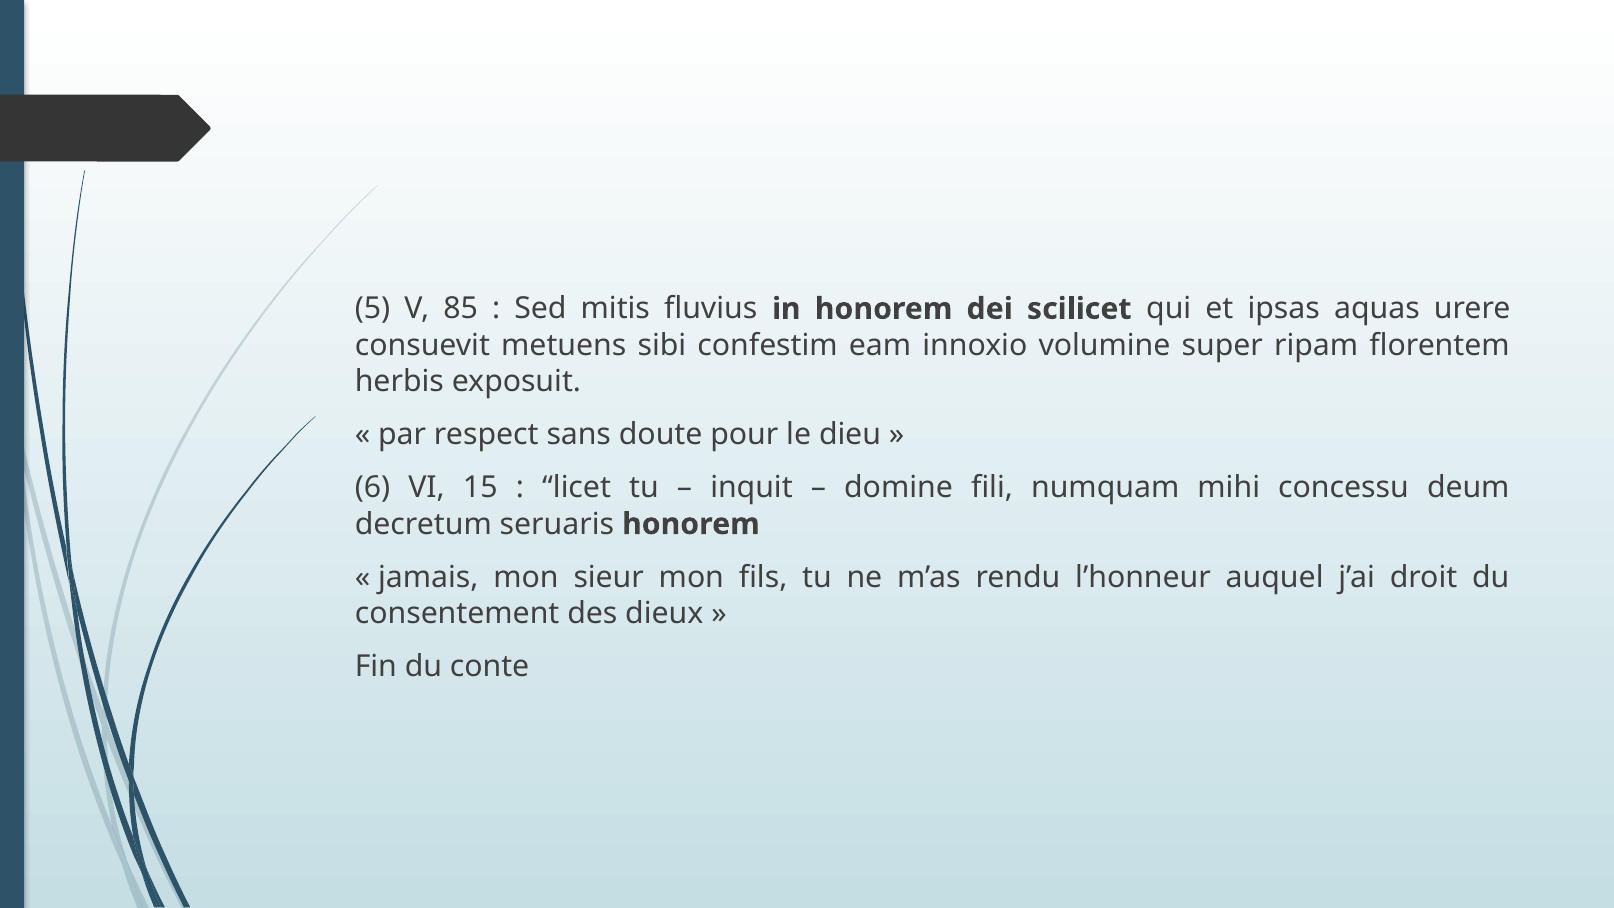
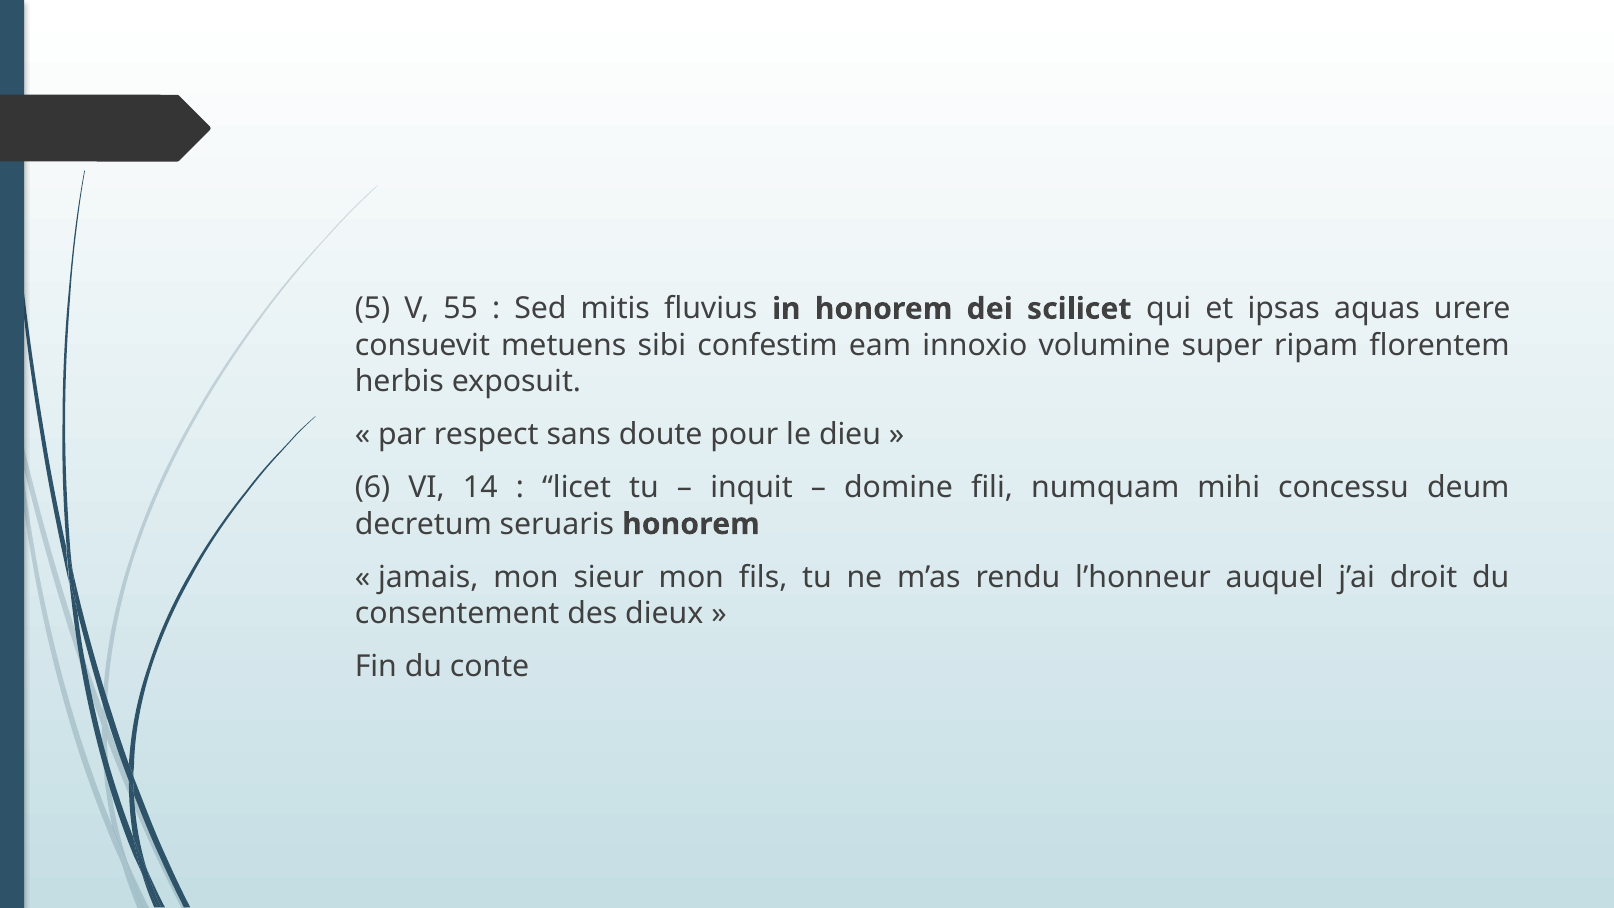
85: 85 -> 55 (461, 309)
15: 15 -> 14 (480, 488)
